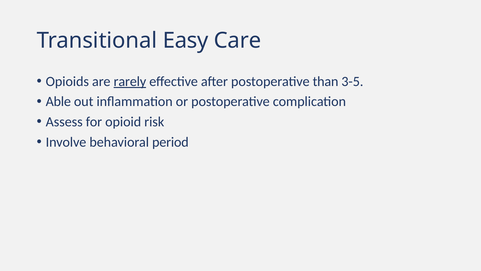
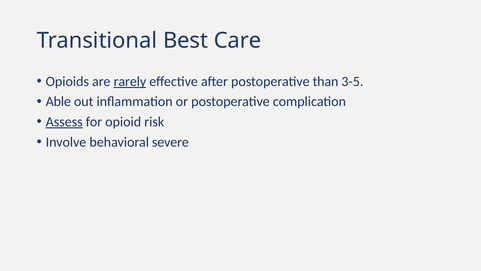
Easy: Easy -> Best (186, 40)
Assess underline: none -> present (64, 122)
period: period -> severe (170, 142)
